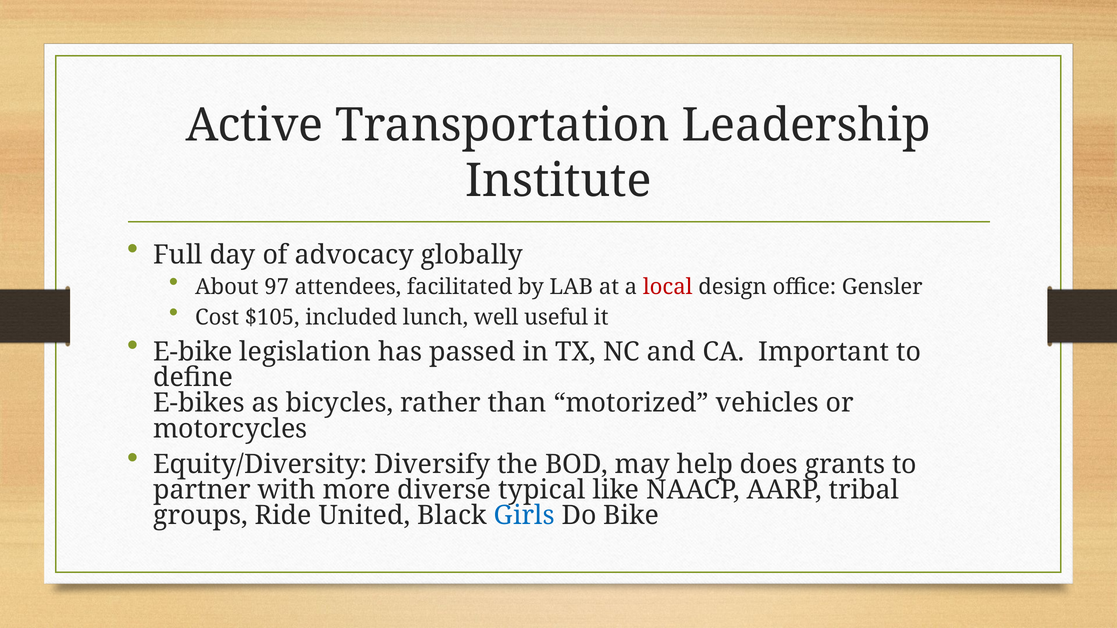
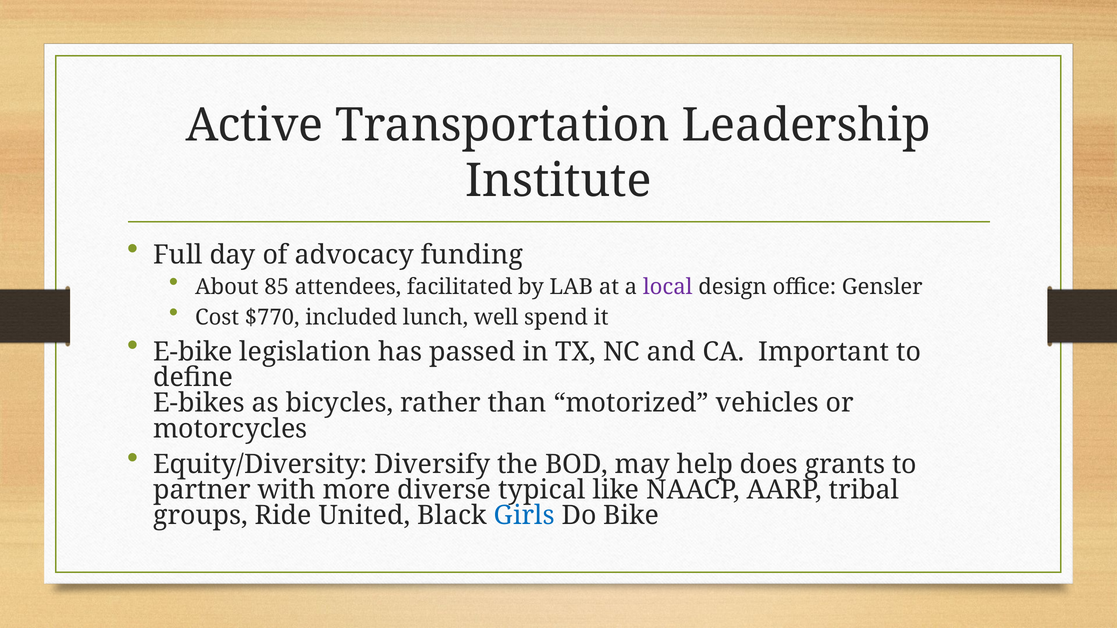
globally: globally -> funding (472, 255)
97: 97 -> 85 (277, 287)
local colour: red -> purple (668, 287)
$105: $105 -> $770 (272, 318)
useful: useful -> spend (556, 318)
